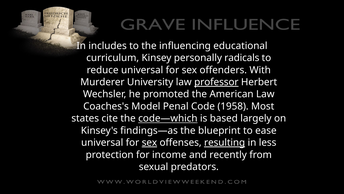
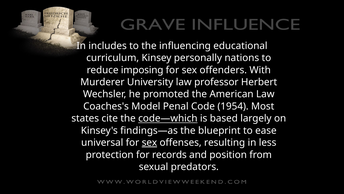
radicals: radicals -> nations (242, 58)
reduce universal: universal -> imposing (142, 70)
professor underline: present -> none (216, 82)
1958: 1958 -> 1954 (233, 106)
resulting underline: present -> none (225, 142)
income: income -> records (169, 154)
recently: recently -> position (228, 154)
